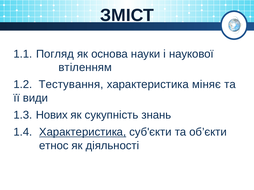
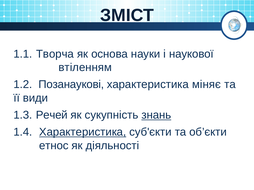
Погляд: Погляд -> Творча (55, 54)
Тестування: Тестування -> Позанаукові (71, 85)
Нових: Нових -> Речей (52, 115)
знань underline: none -> present (156, 115)
